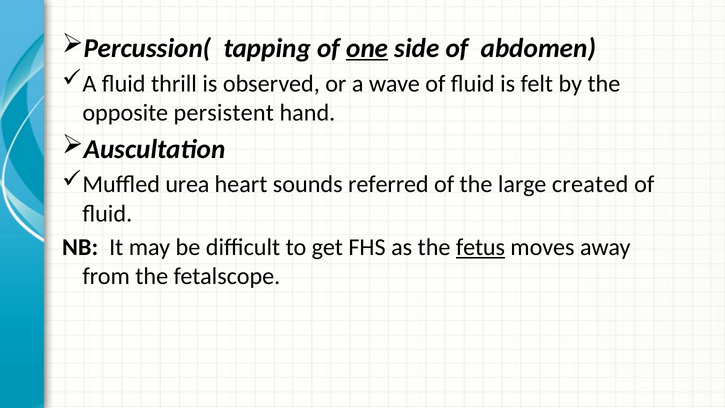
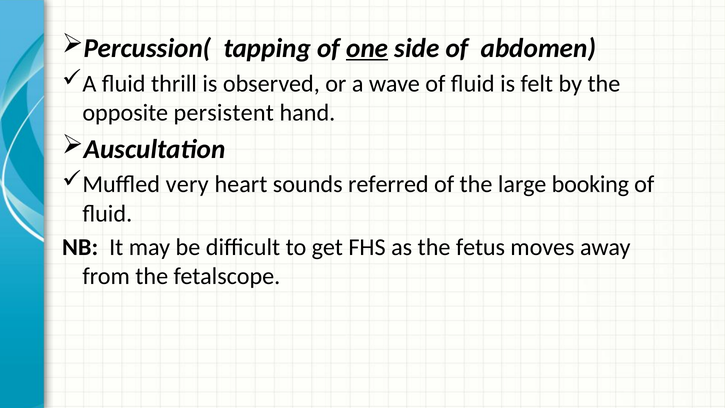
urea: urea -> very (187, 184)
created: created -> booking (590, 184)
fetus underline: present -> none (480, 247)
